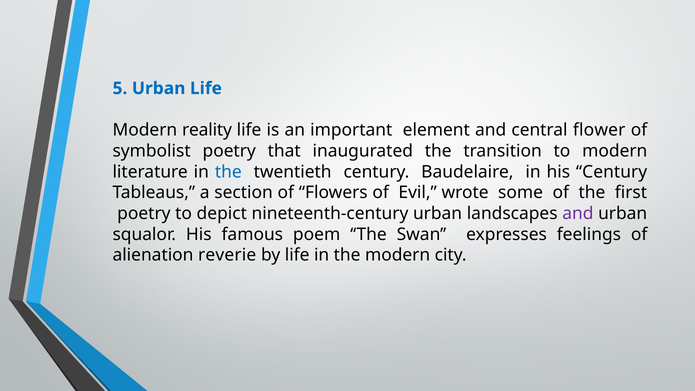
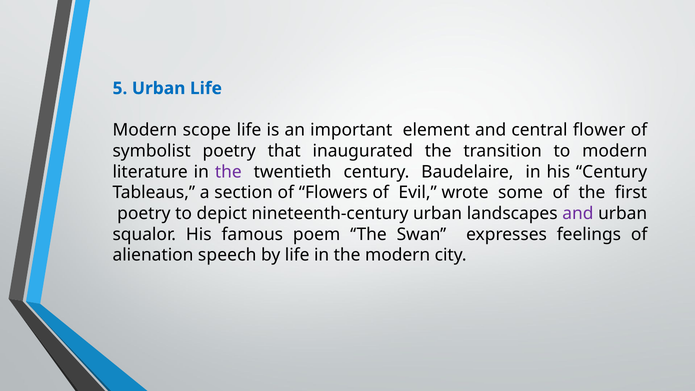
reality: reality -> scope (207, 130)
the colour: blue -> purple (228, 172)
reverie: reverie -> speech (227, 255)
